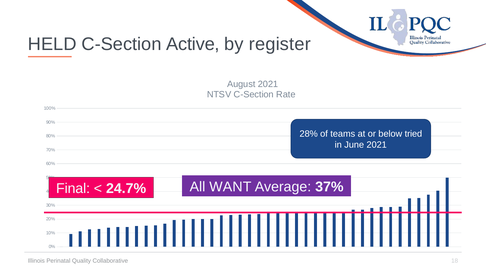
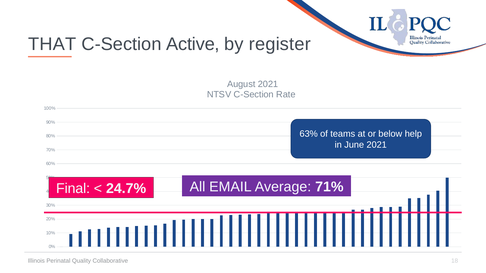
HELD: HELD -> THAT (52, 44)
28%: 28% -> 63% (309, 134)
tried: tried -> help (413, 134)
WANT: WANT -> EMAIL (230, 187)
37%: 37% -> 71% (329, 187)
